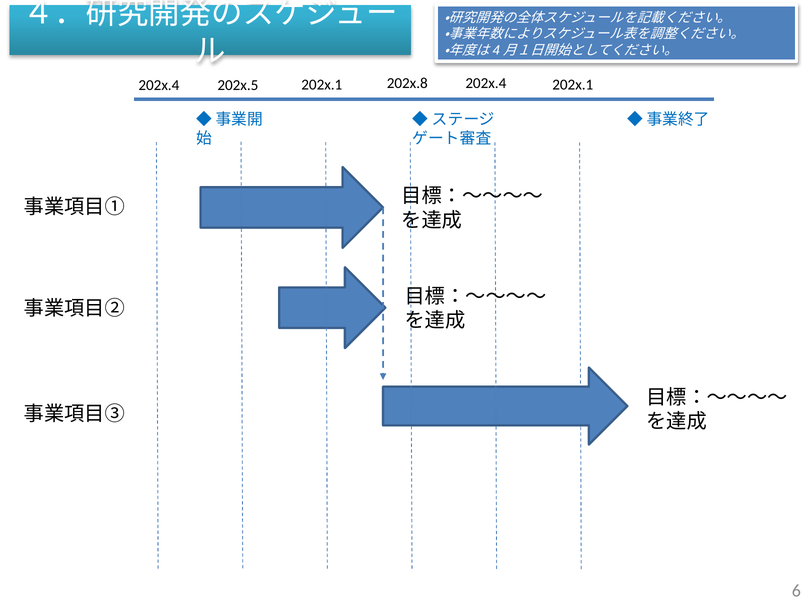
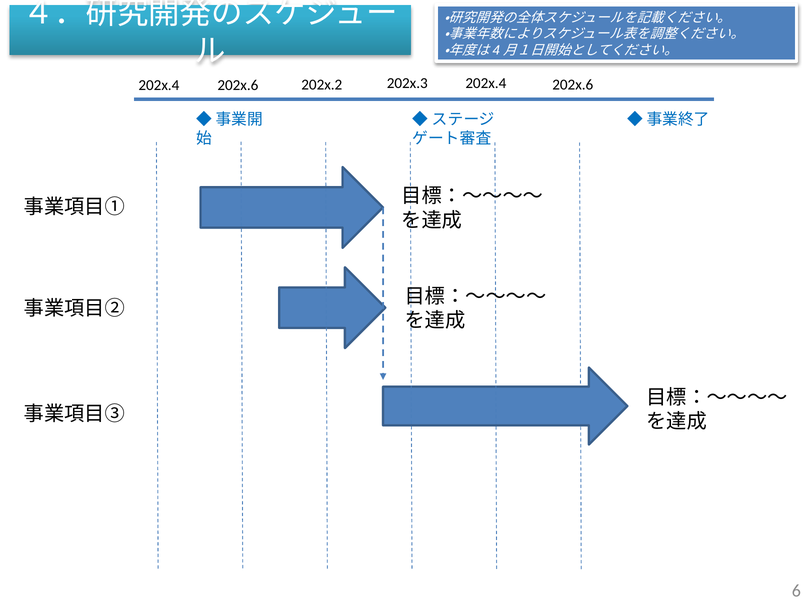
202x.8: 202x.8 -> 202x.3 (407, 83)
202x.1: 202x.1 -> 202x.6 (573, 84)
202x.1: 202x.1 -> 202x.2 (322, 85)
202x.5: 202x.5 -> 202x.6 (238, 85)
